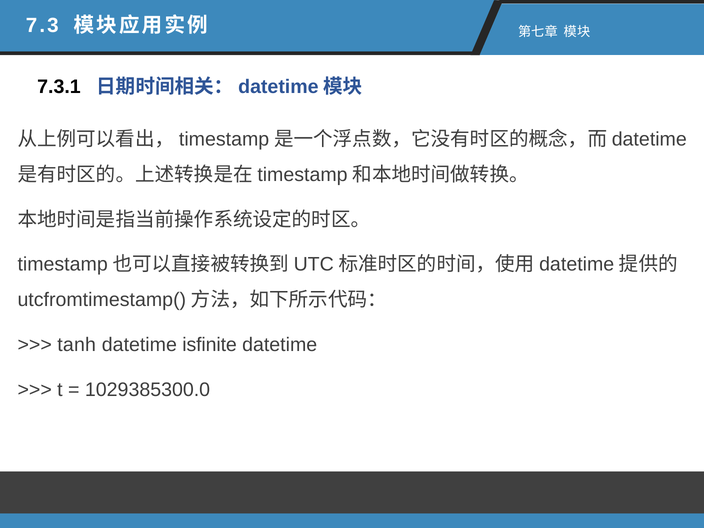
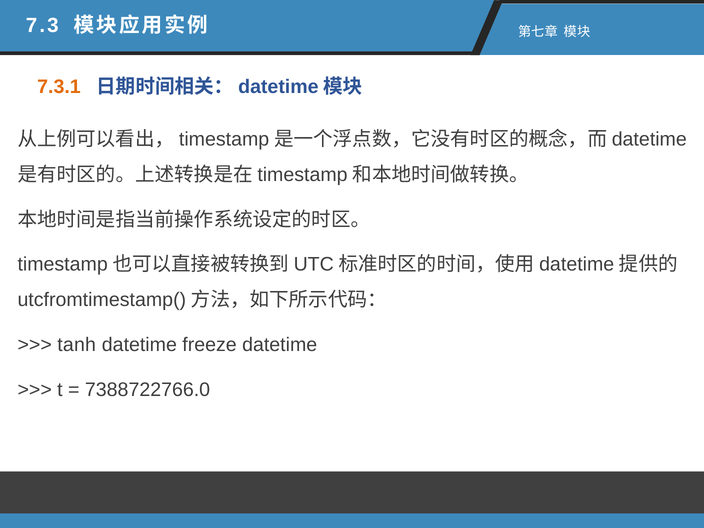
7.3.1 colour: black -> orange (59, 87)
isfinite: isfinite -> freeze (210, 345)
1029385300.0: 1029385300.0 -> 7388722766.0 (148, 390)
